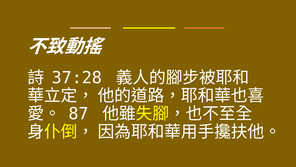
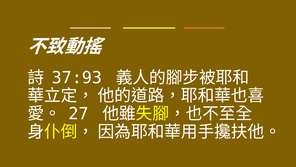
37:28: 37:28 -> 37:93 (77, 78)
87: 87 -> 27 (78, 114)
